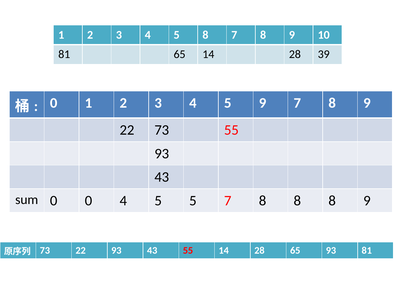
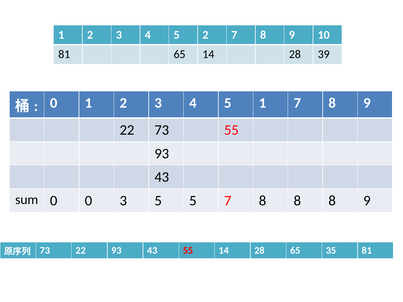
5 8: 8 -> 2 (205, 35)
5 9: 9 -> 1 (263, 103)
0 4: 4 -> 3 (123, 201)
65 93: 93 -> 35 (331, 251)
